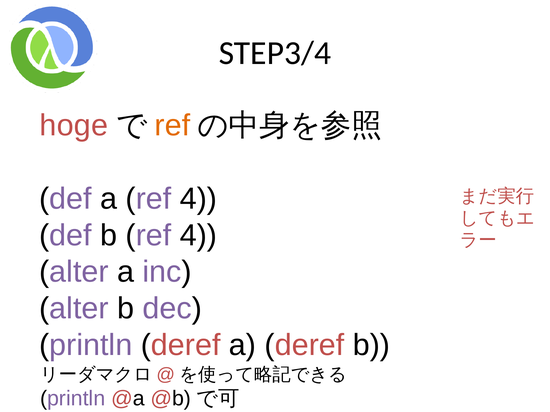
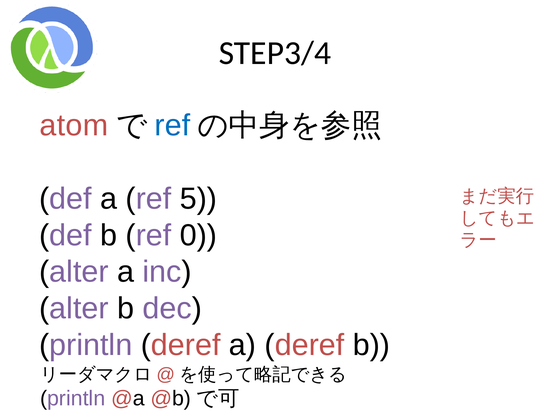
hoge: hoge -> atom (74, 126)
ref colour: orange -> blue (172, 126)
a ref 4: 4 -> 5 (198, 199)
b ref 4: 4 -> 0 (198, 236)
